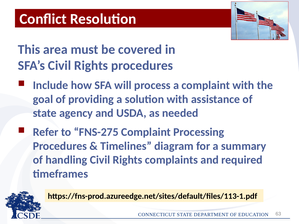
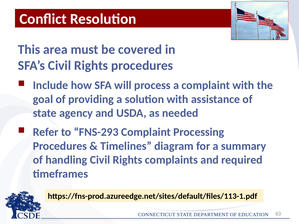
FNS-275: FNS-275 -> FNS-293 (96, 132)
